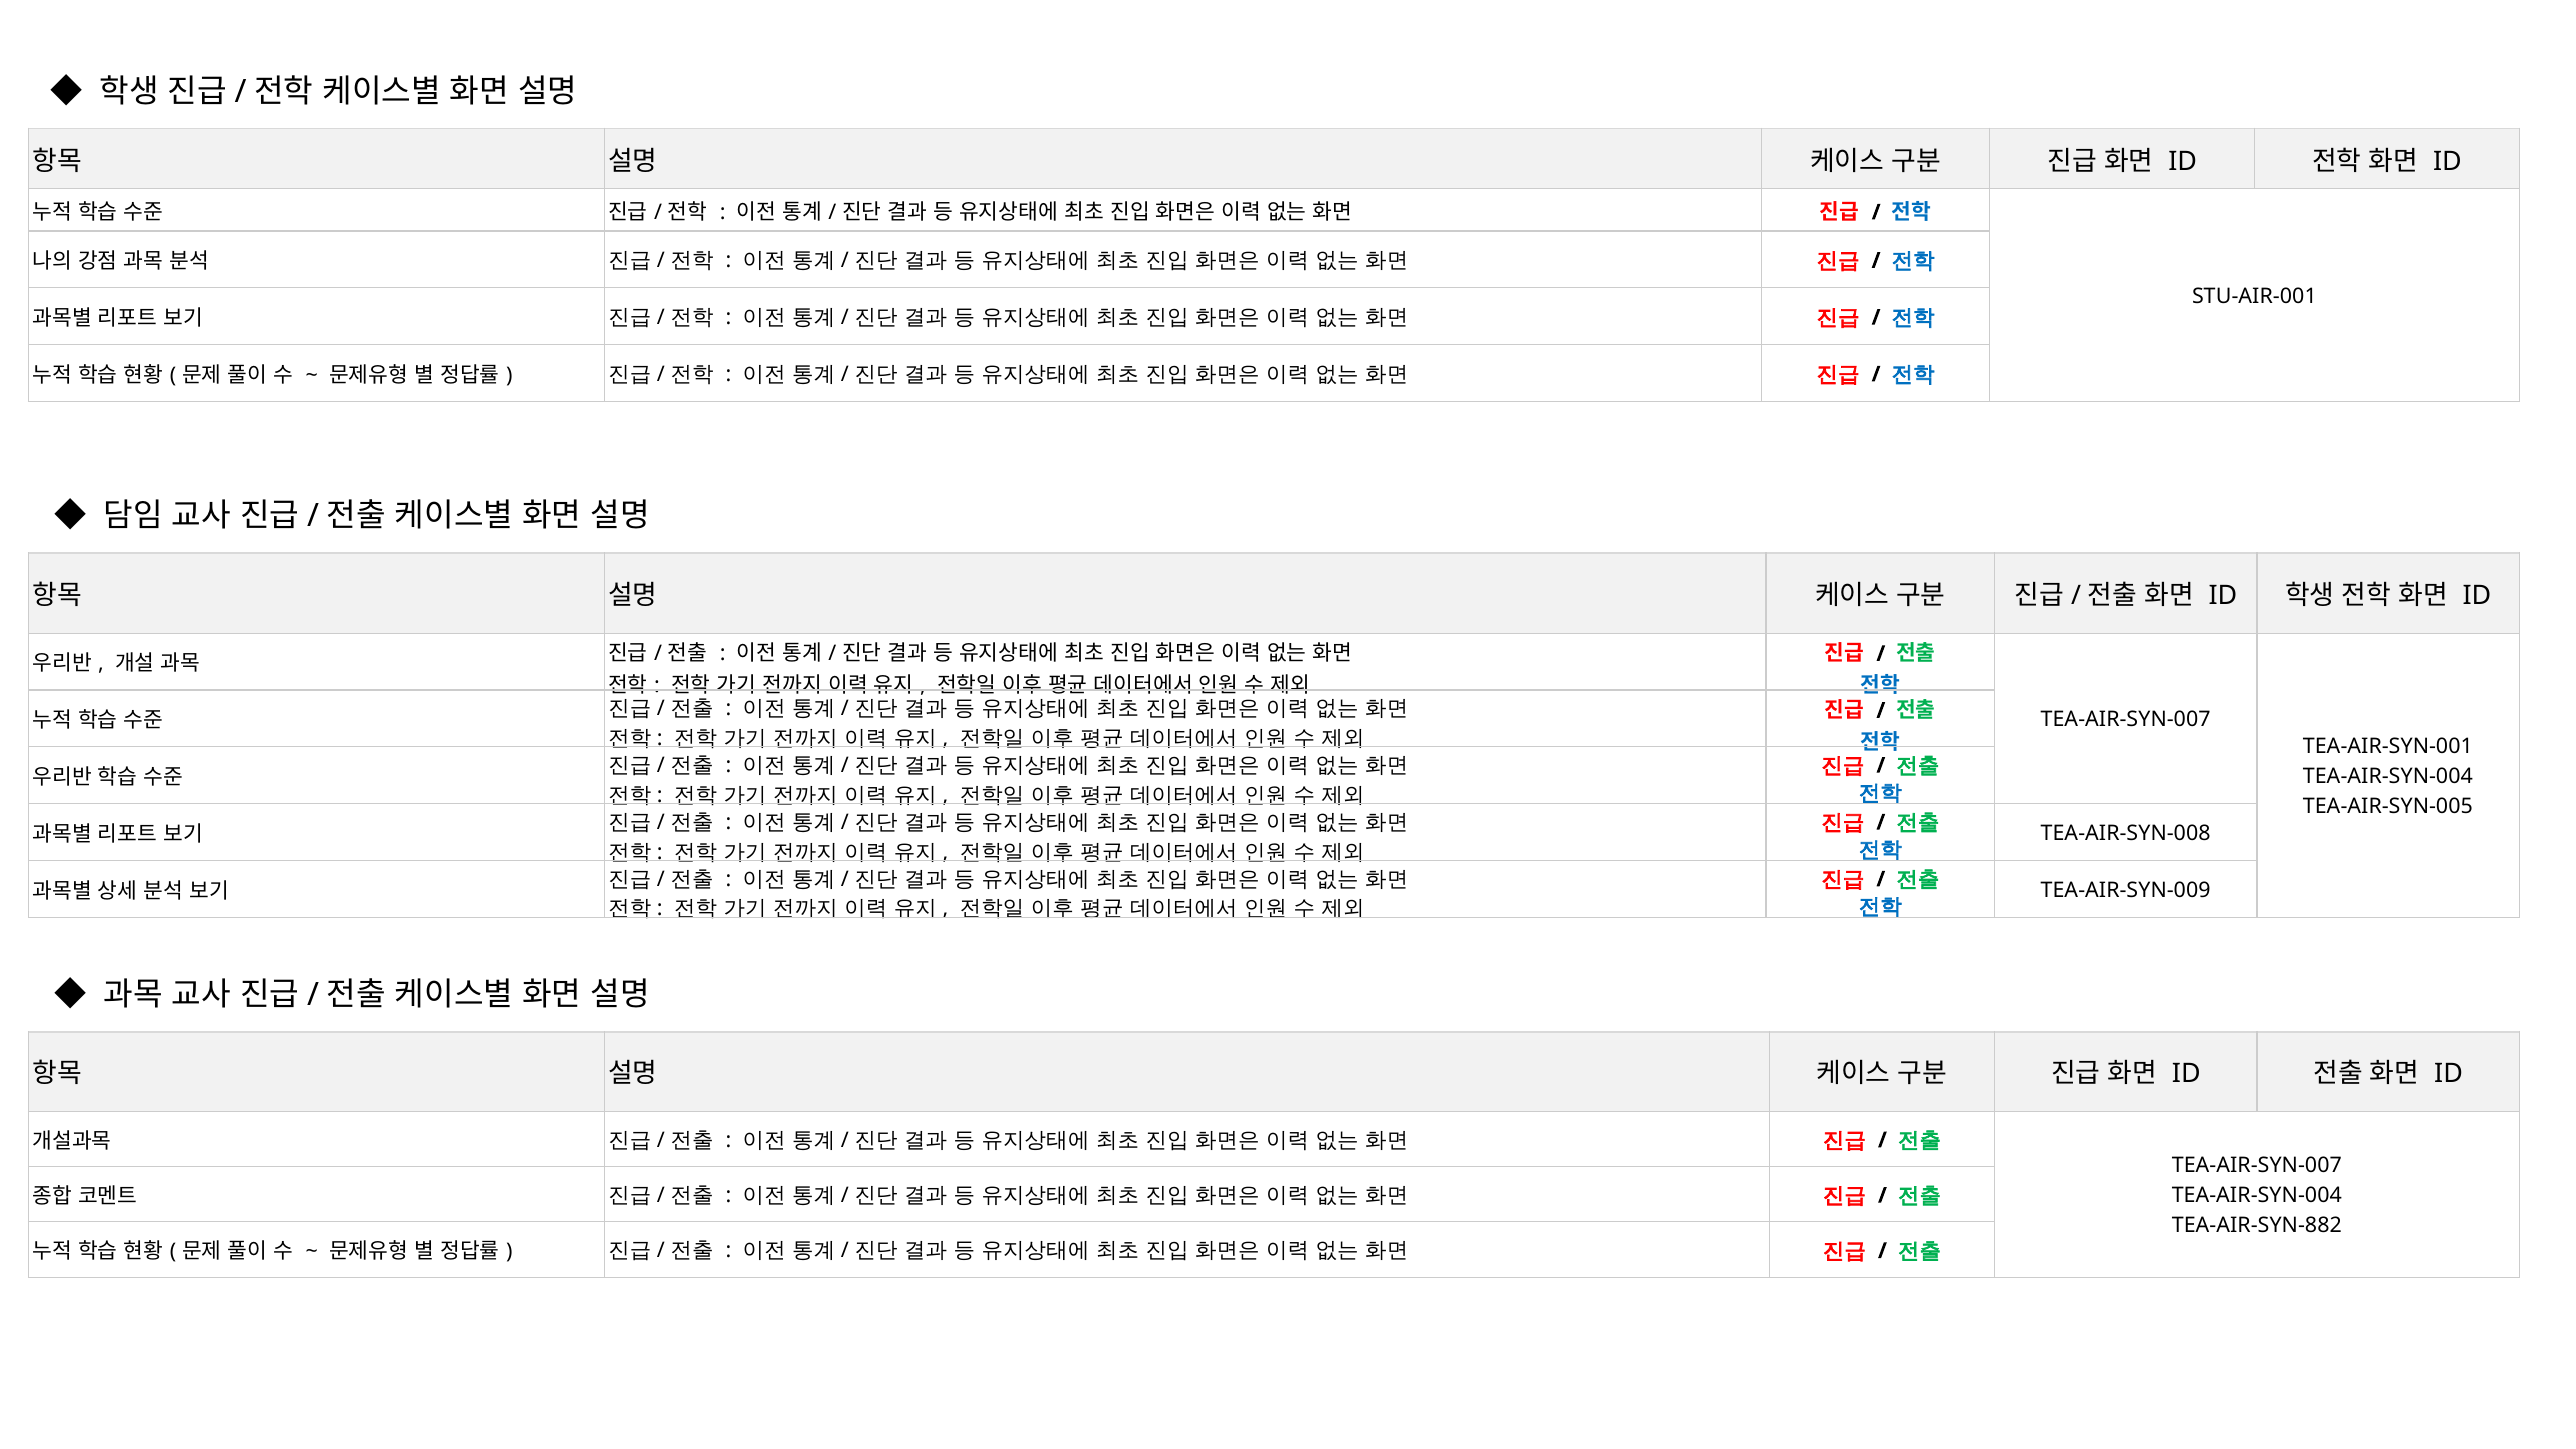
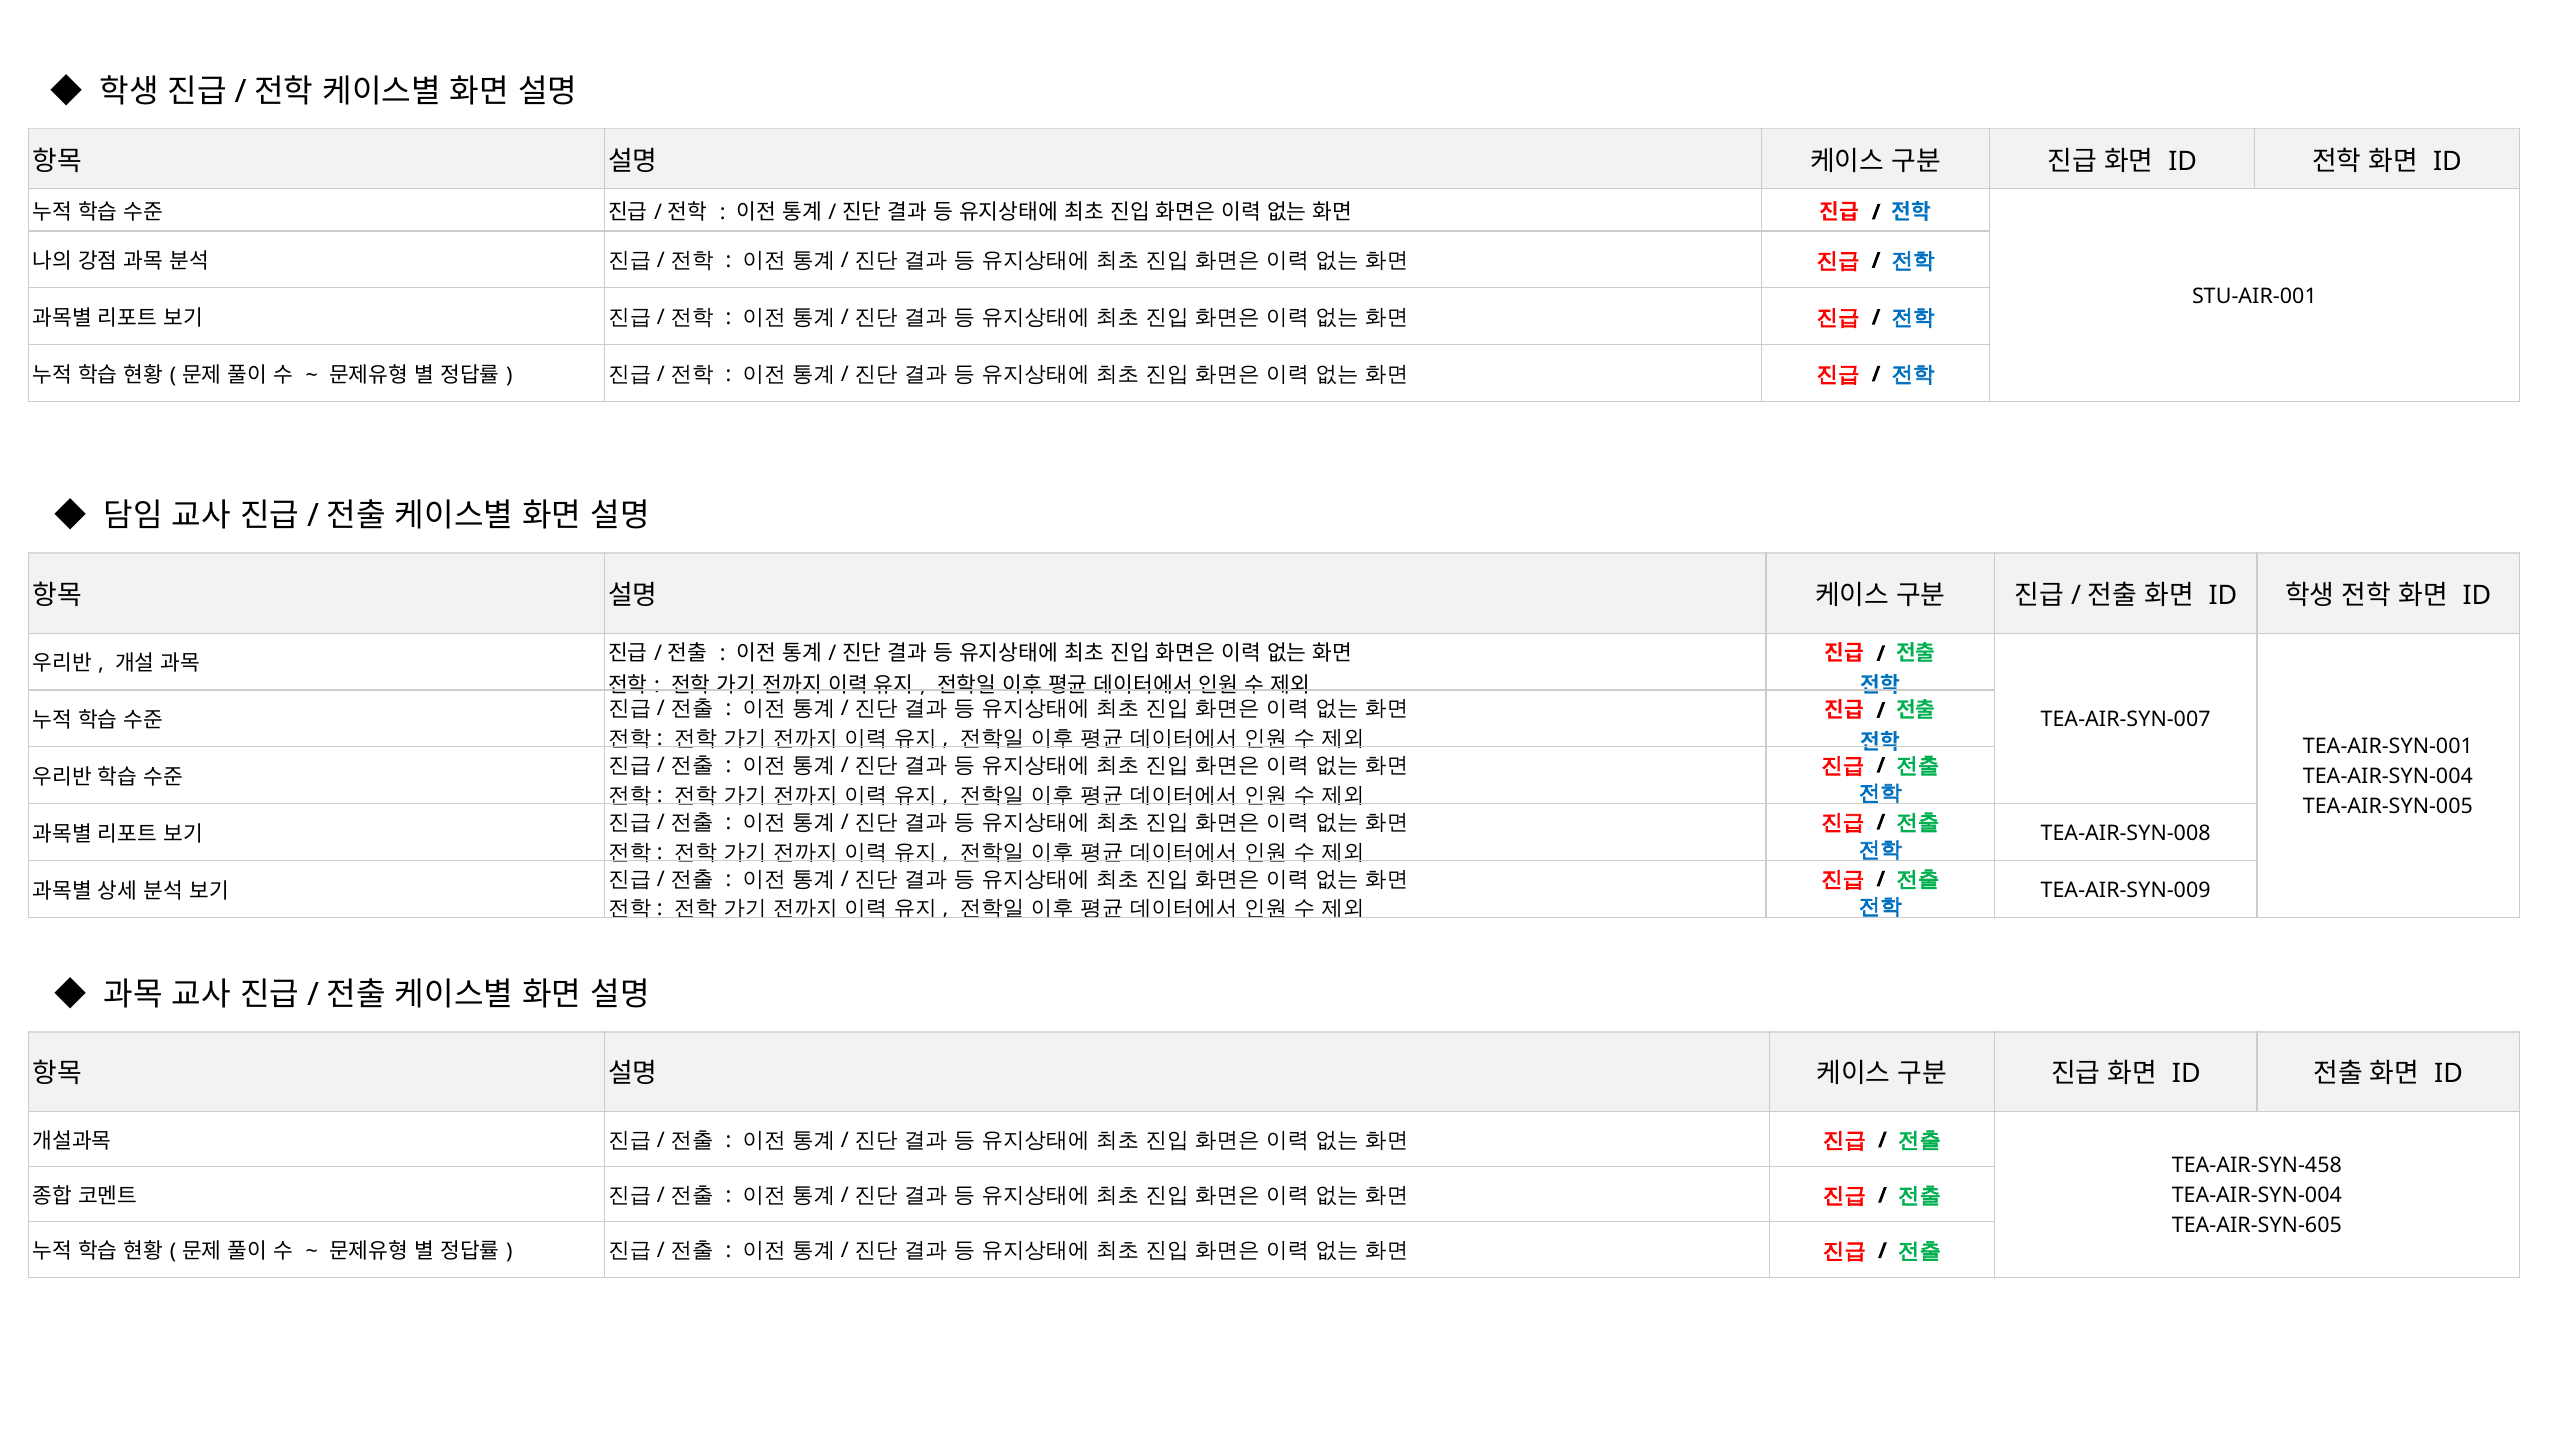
TEA-AIR-SYN-007: TEA-AIR-SYN-007 -> TEA-AIR-SYN-458 (2257, 1166)
TEA-AIR-SYN-882: TEA-AIR-SYN-882 -> TEA-AIR-SYN-605 (2257, 1225)
